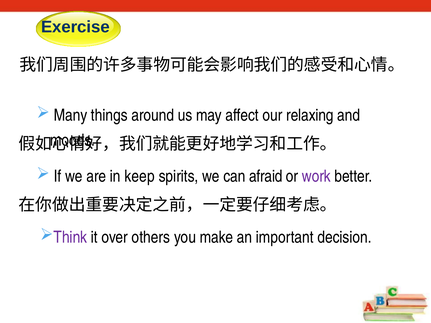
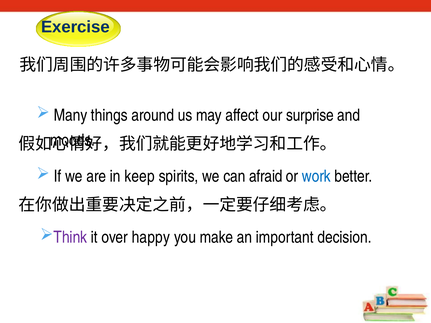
relaxing: relaxing -> surprise (310, 115)
work colour: purple -> blue (316, 176)
others: others -> happy (151, 237)
